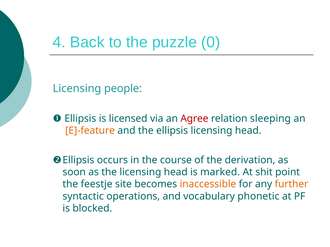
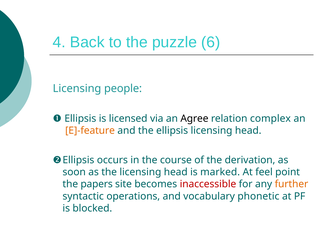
0: 0 -> 6 (211, 42)
Agree colour: red -> black (194, 119)
sleeping: sleeping -> complex (270, 119)
shit: shit -> feel (264, 172)
feestje: feestje -> papers (97, 185)
inaccessible colour: orange -> red (208, 185)
